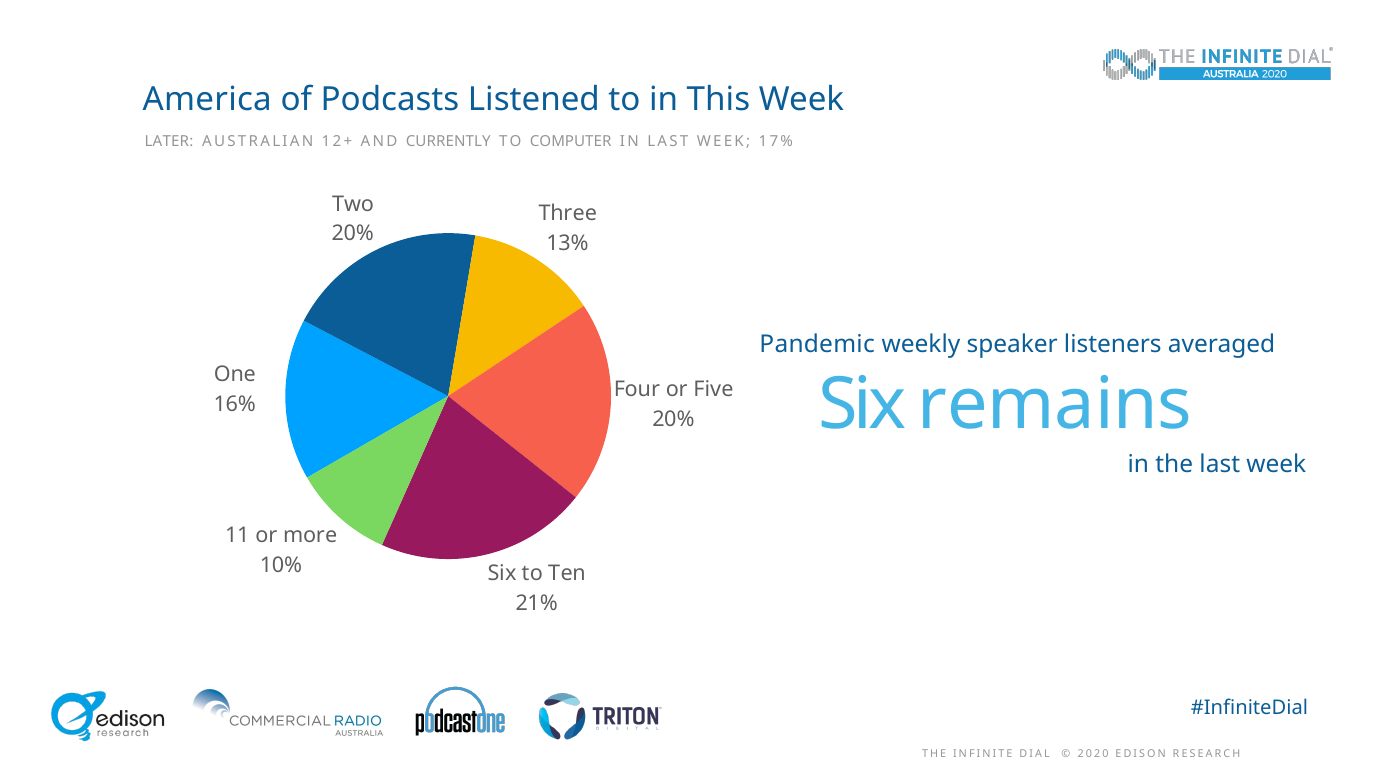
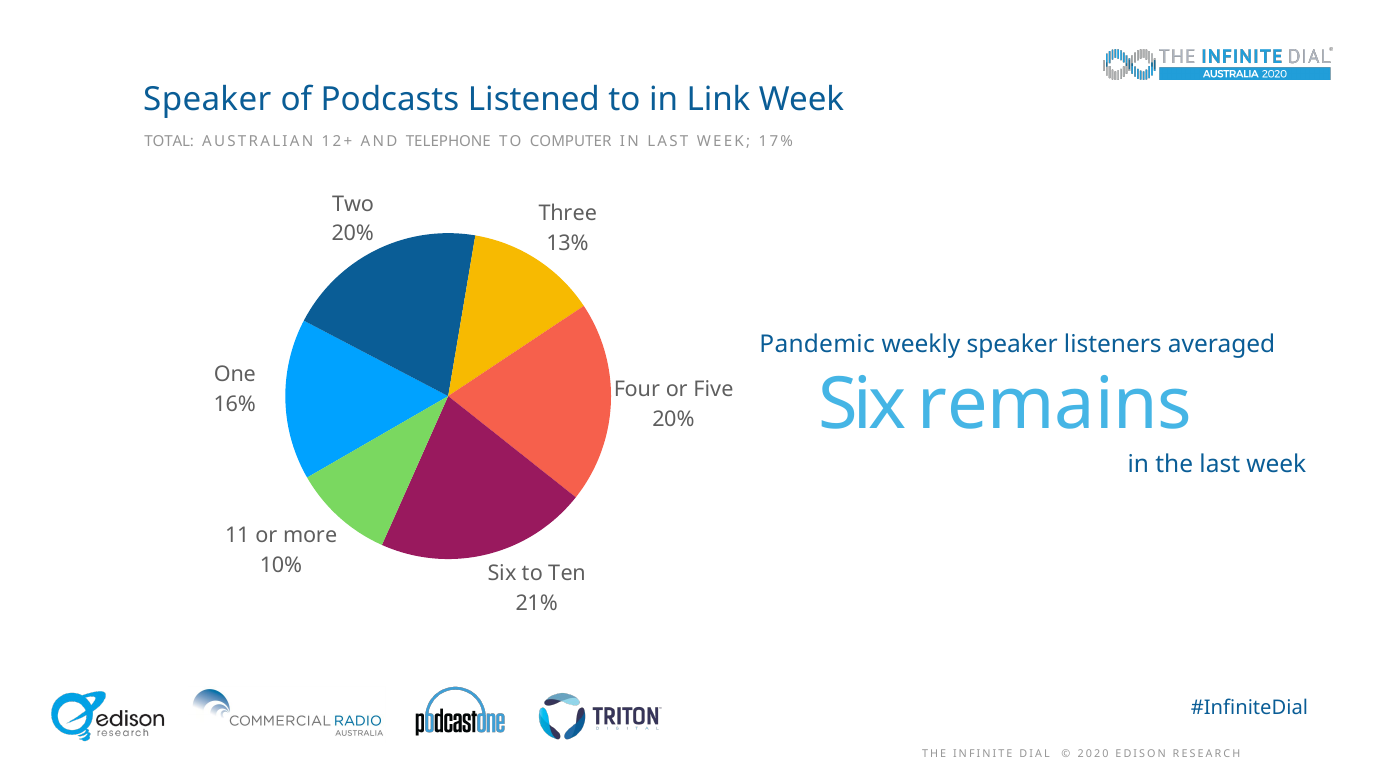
America: America -> Speaker (207, 100)
This: This -> Link (719, 100)
LATER: LATER -> TOTAL (169, 141)
CURRENTLY: CURRENTLY -> TELEPHONE (448, 141)
